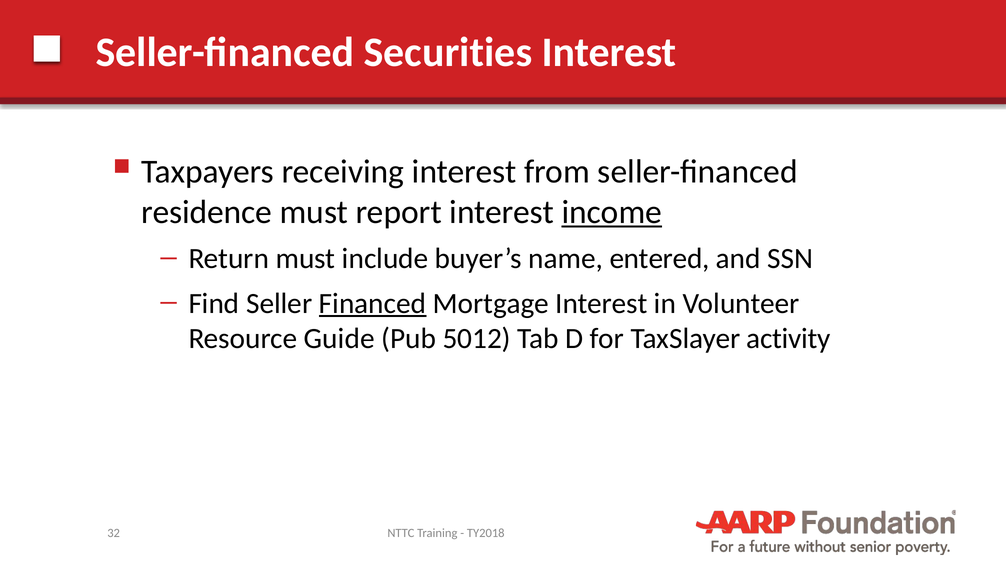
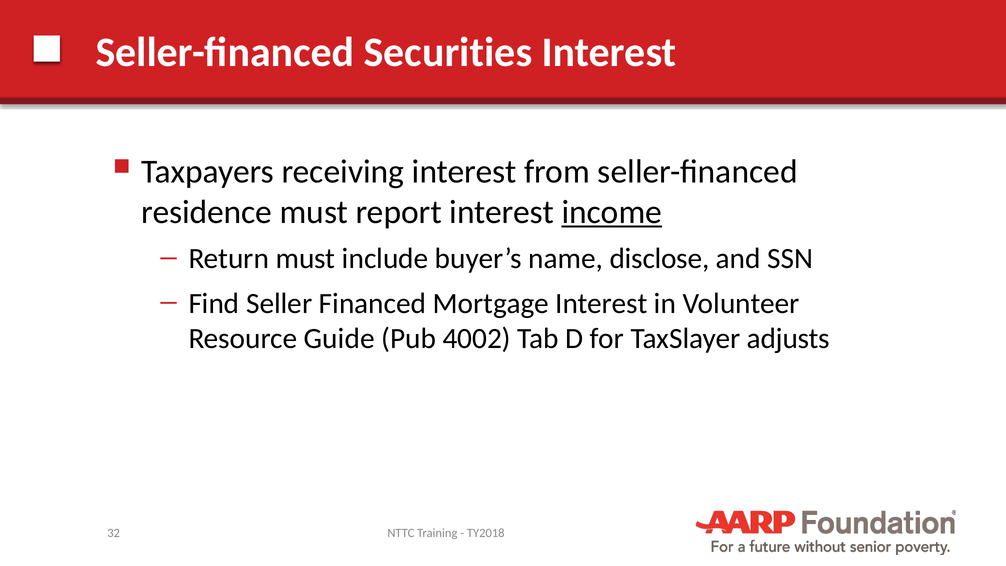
entered: entered -> disclose (659, 259)
Financed underline: present -> none (373, 303)
5012: 5012 -> 4002 (477, 338)
activity: activity -> adjusts (788, 338)
